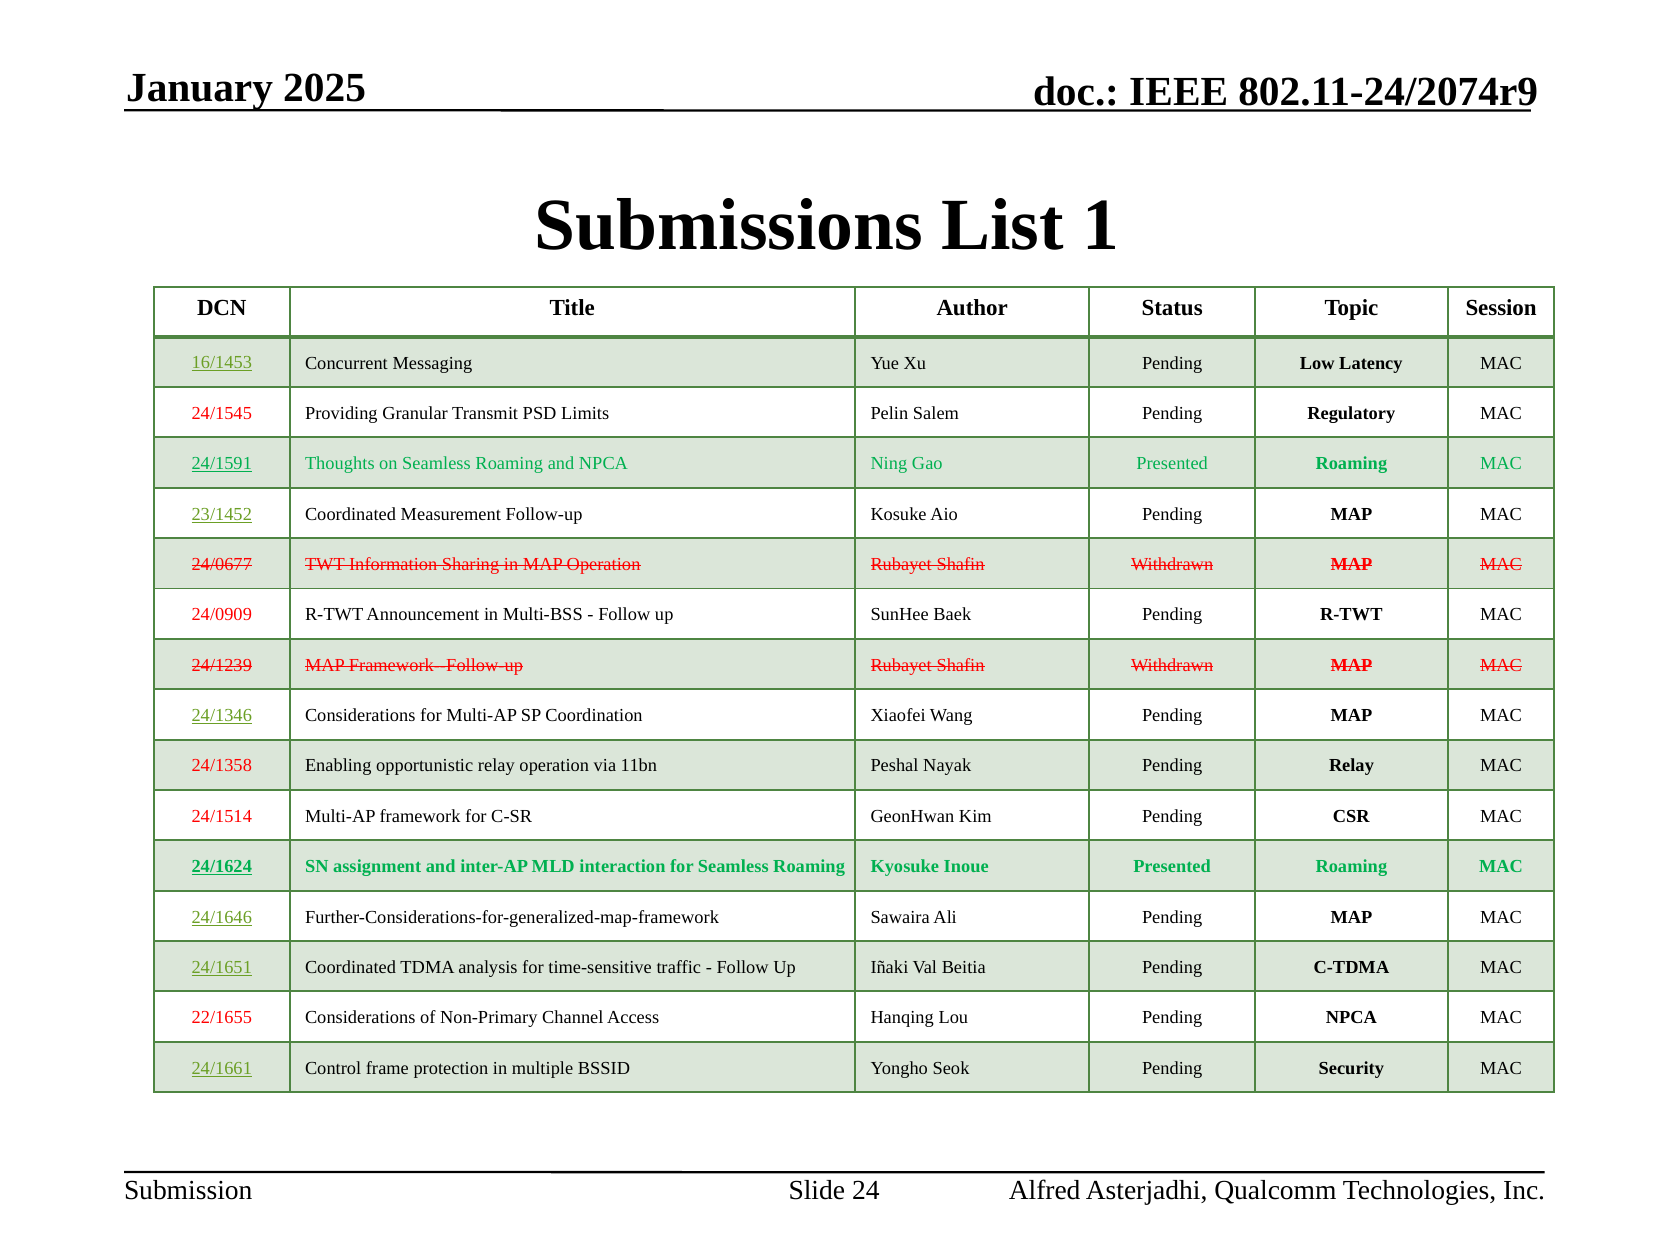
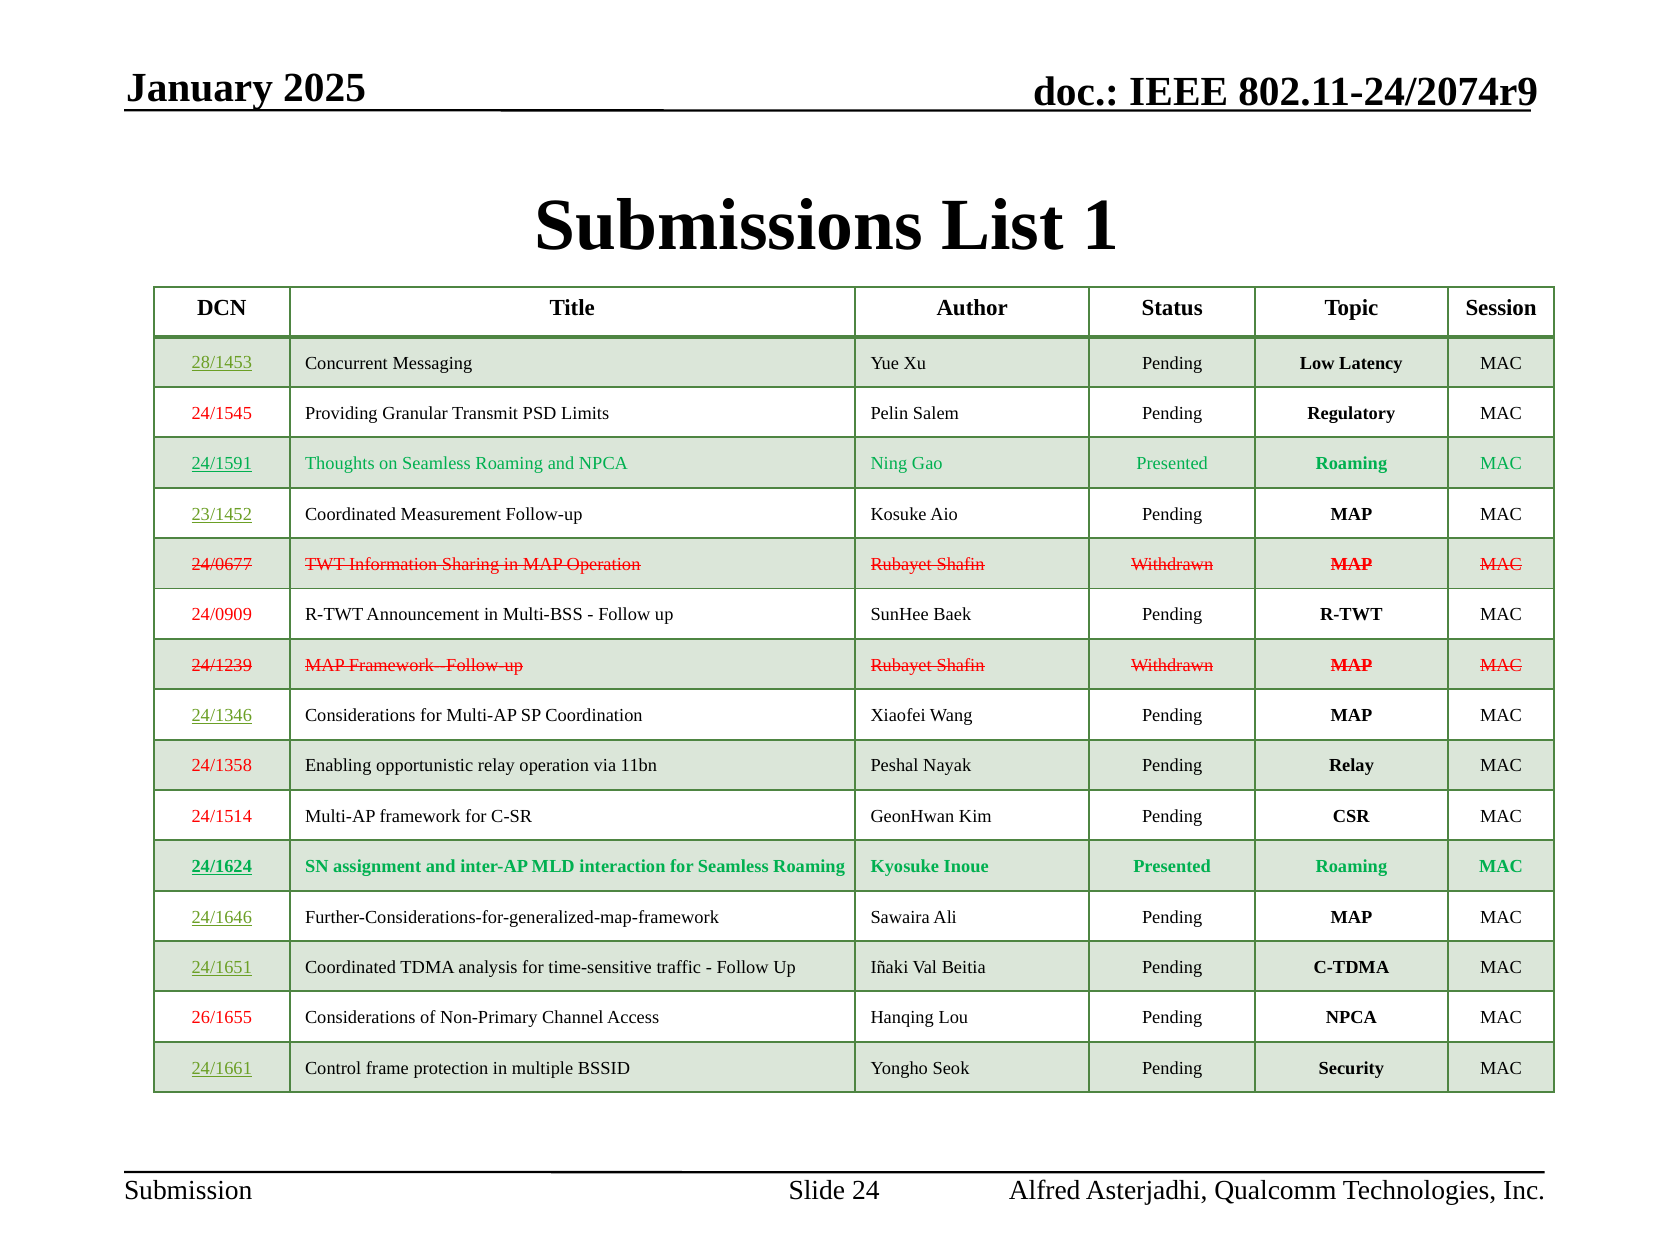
16/1453: 16/1453 -> 28/1453 (222, 362)
22/1655: 22/1655 -> 26/1655 (222, 1018)
